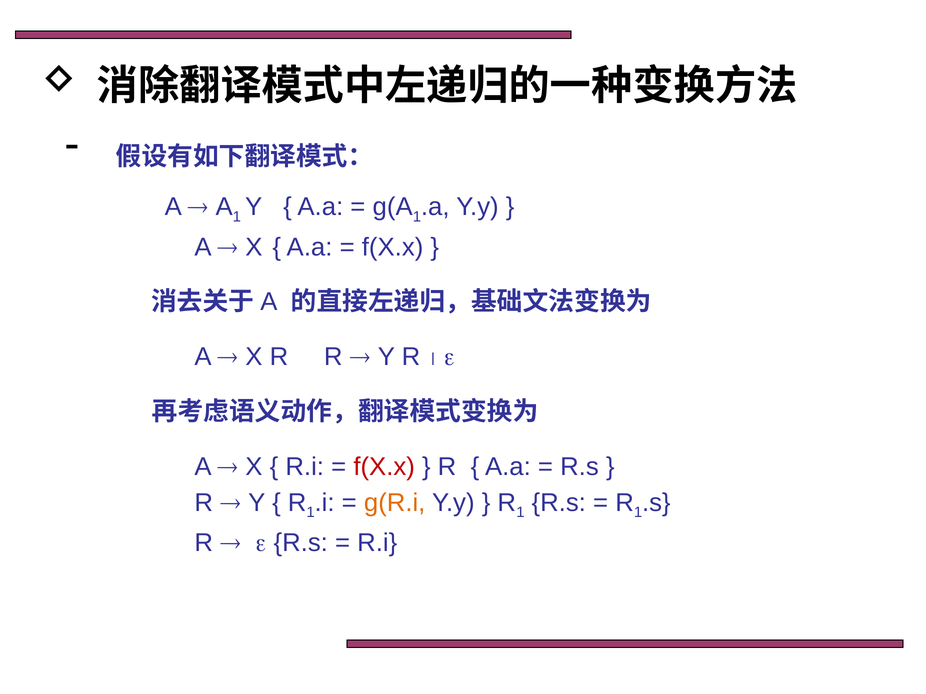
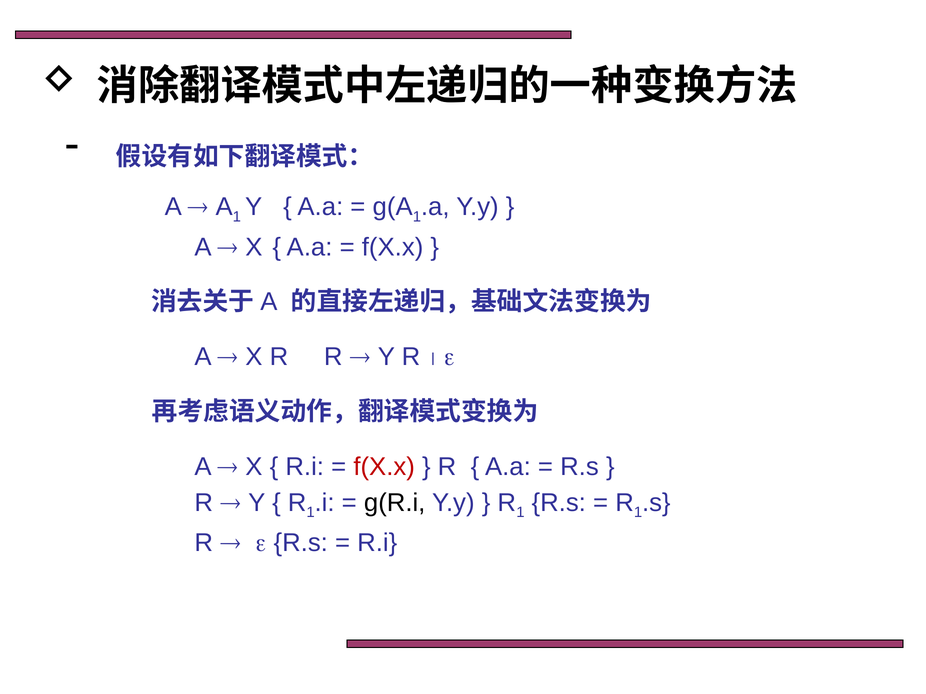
g(R.i colour: orange -> black (395, 503)
